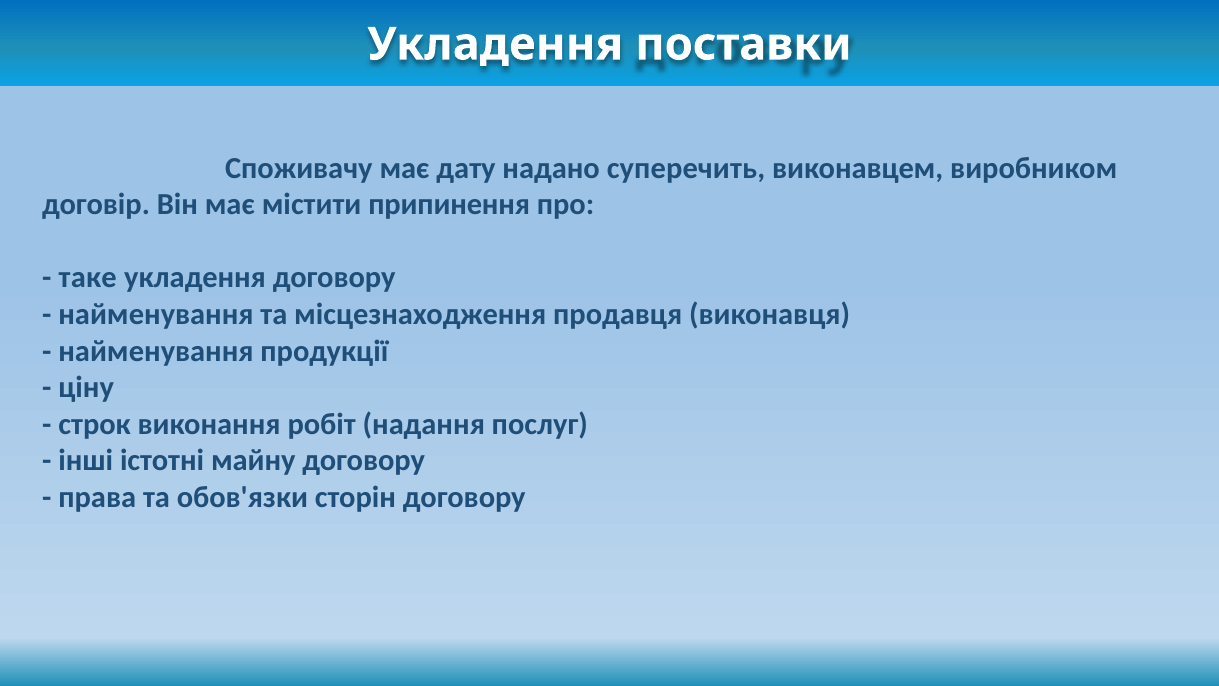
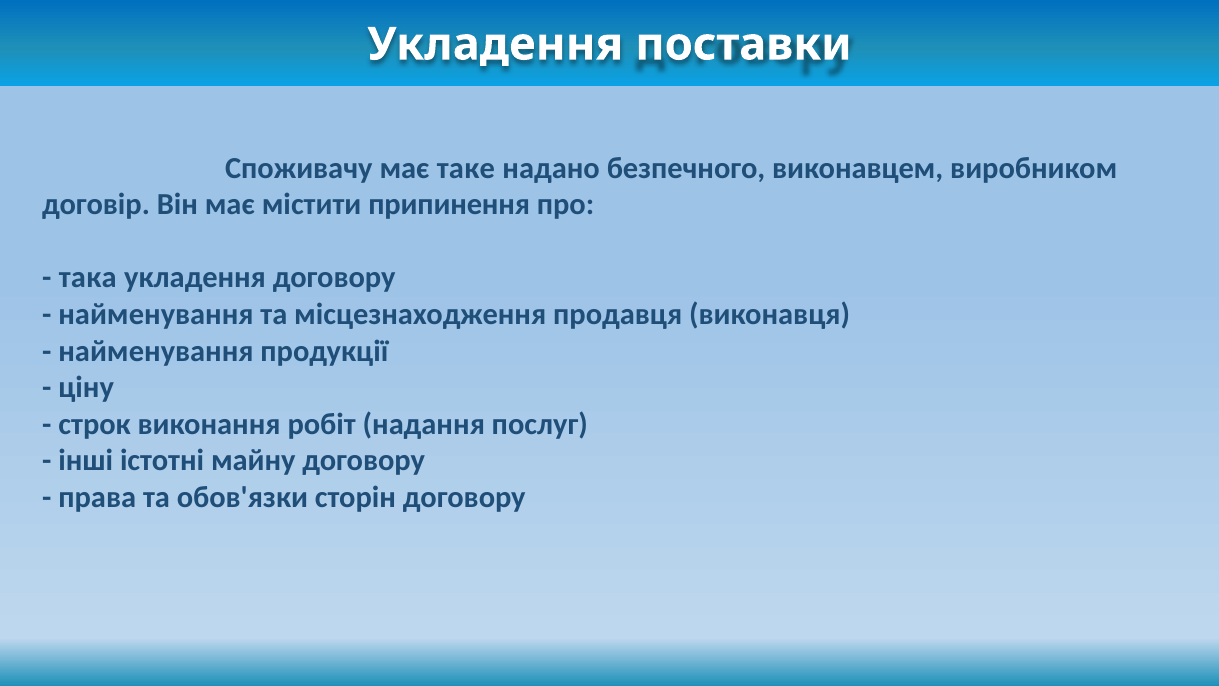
дату: дату -> таке (466, 168)
суперечить: суперечить -> безпечного (686, 168)
таке: таке -> така (88, 278)
